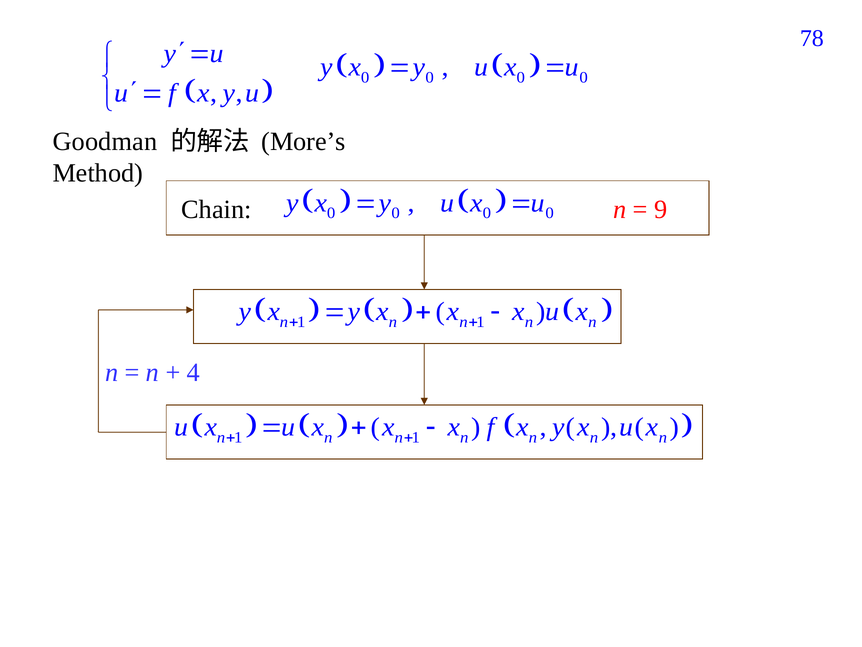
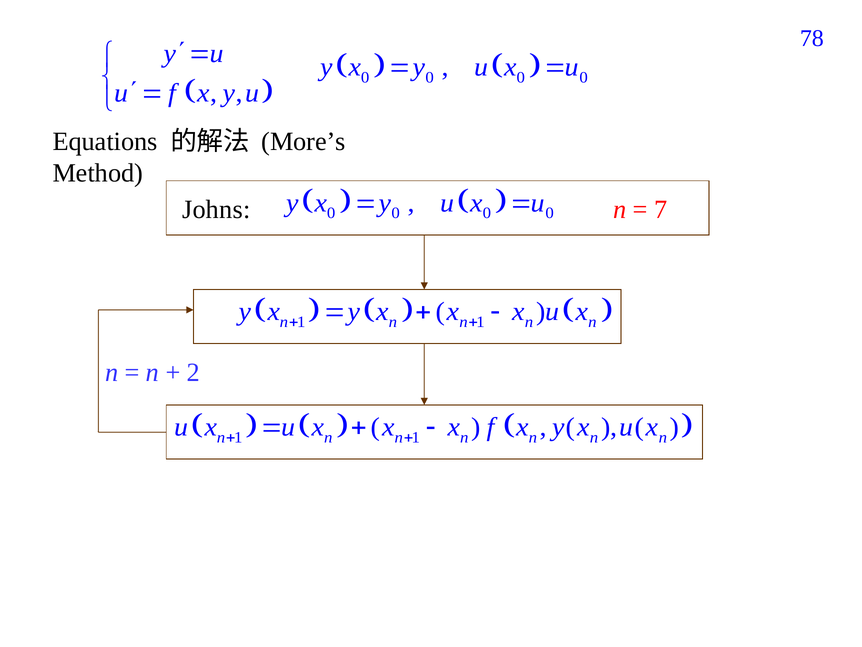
Goodman: Goodman -> Equations (105, 141)
Chain: Chain -> Johns (216, 209)
9: 9 -> 7 (661, 209)
4: 4 -> 2 (194, 372)
